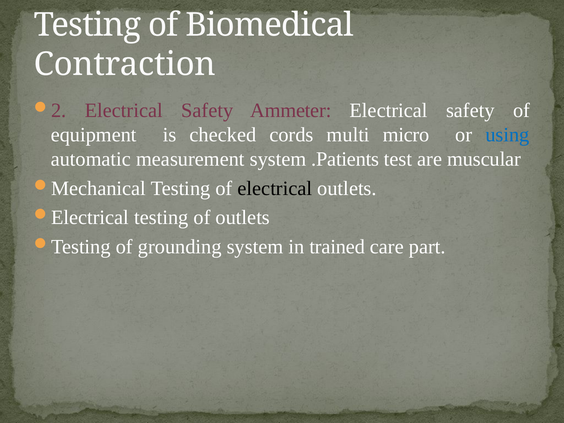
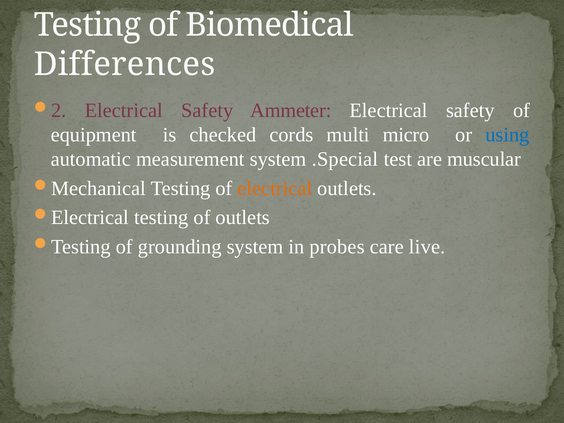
Contraction: Contraction -> Differences (124, 64)
.Patients: .Patients -> .Special (345, 159)
electrical colour: black -> orange (275, 188)
trained: trained -> probes (337, 247)
part: part -> live (427, 247)
